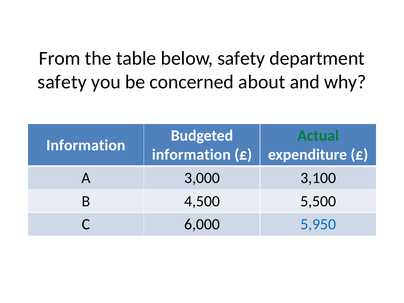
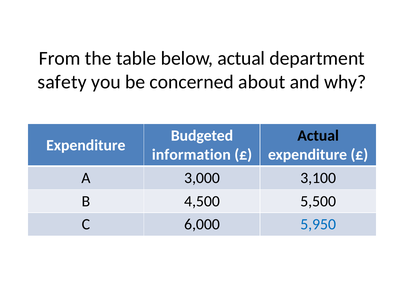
below safety: safety -> actual (241, 58)
Actual colour: green -> black (318, 136)
Information: Information -> Expenditure (86, 145)
